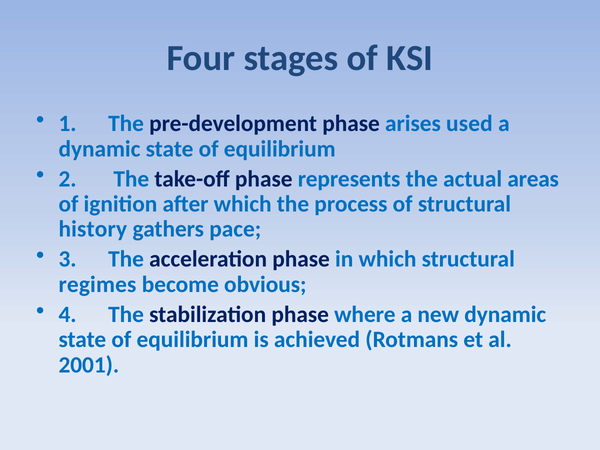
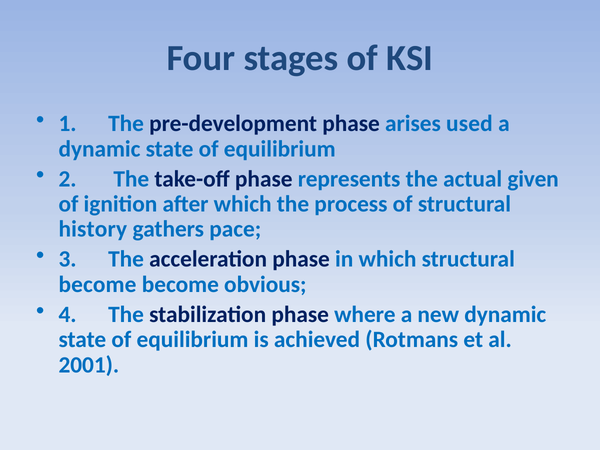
areas: areas -> given (533, 179)
regimes: regimes -> become (97, 284)
